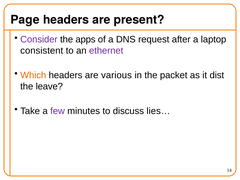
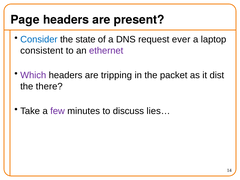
Consider colour: purple -> blue (39, 39)
apps: apps -> state (86, 39)
after: after -> ever (181, 39)
Which colour: orange -> purple (33, 75)
various: various -> tripping (116, 75)
leave: leave -> there (49, 86)
